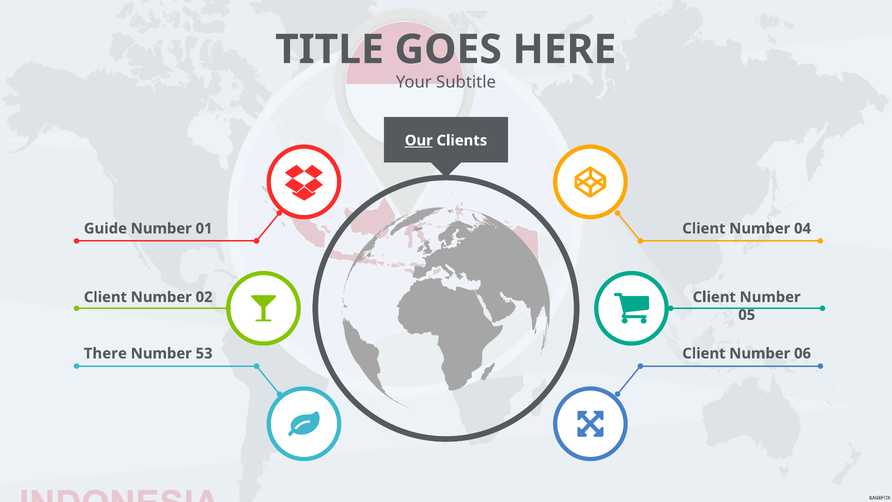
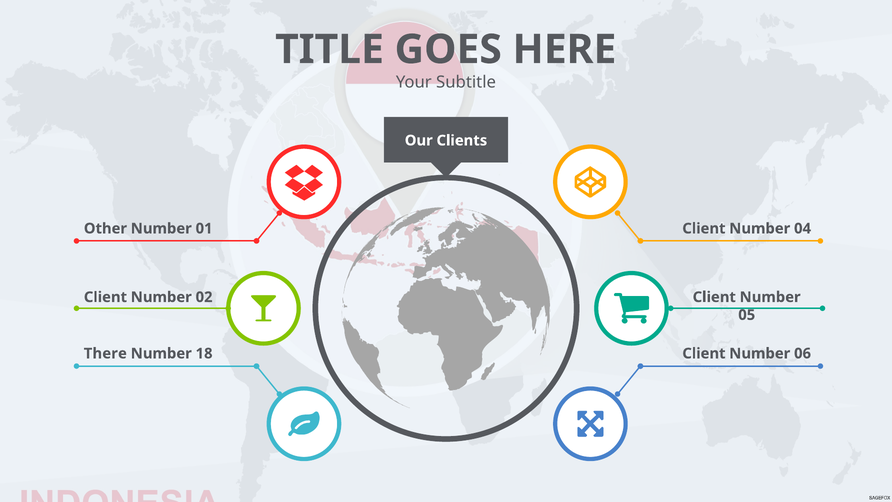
Our underline: present -> none (419, 140)
Guide: Guide -> Other (105, 228)
53: 53 -> 18 (204, 353)
